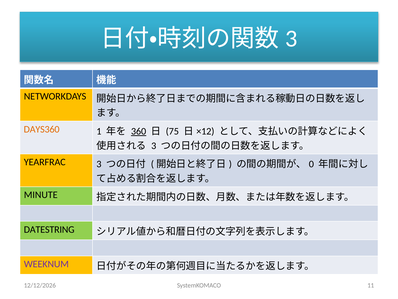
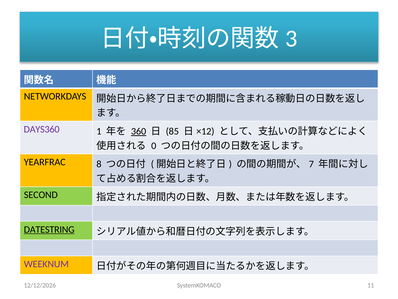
DAYS360 colour: orange -> purple (42, 129)
75: 75 -> 85 (172, 131)
3: 3 -> 0 (154, 145)
YEARFRAC 3: 3 -> 8 (99, 164)
0: 0 -> 7 (311, 164)
MINUTE: MINUTE -> SECOND (41, 195)
DATESTRING underline: none -> present (49, 229)
